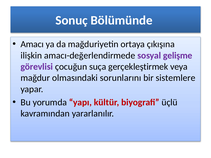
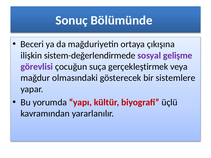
Amacı: Amacı -> Beceri (32, 44)
amacı-değerlendirmede: amacı-değerlendirmede -> sistem-değerlendirmede (90, 56)
sorunlarını: sorunlarını -> gösterecek (121, 78)
